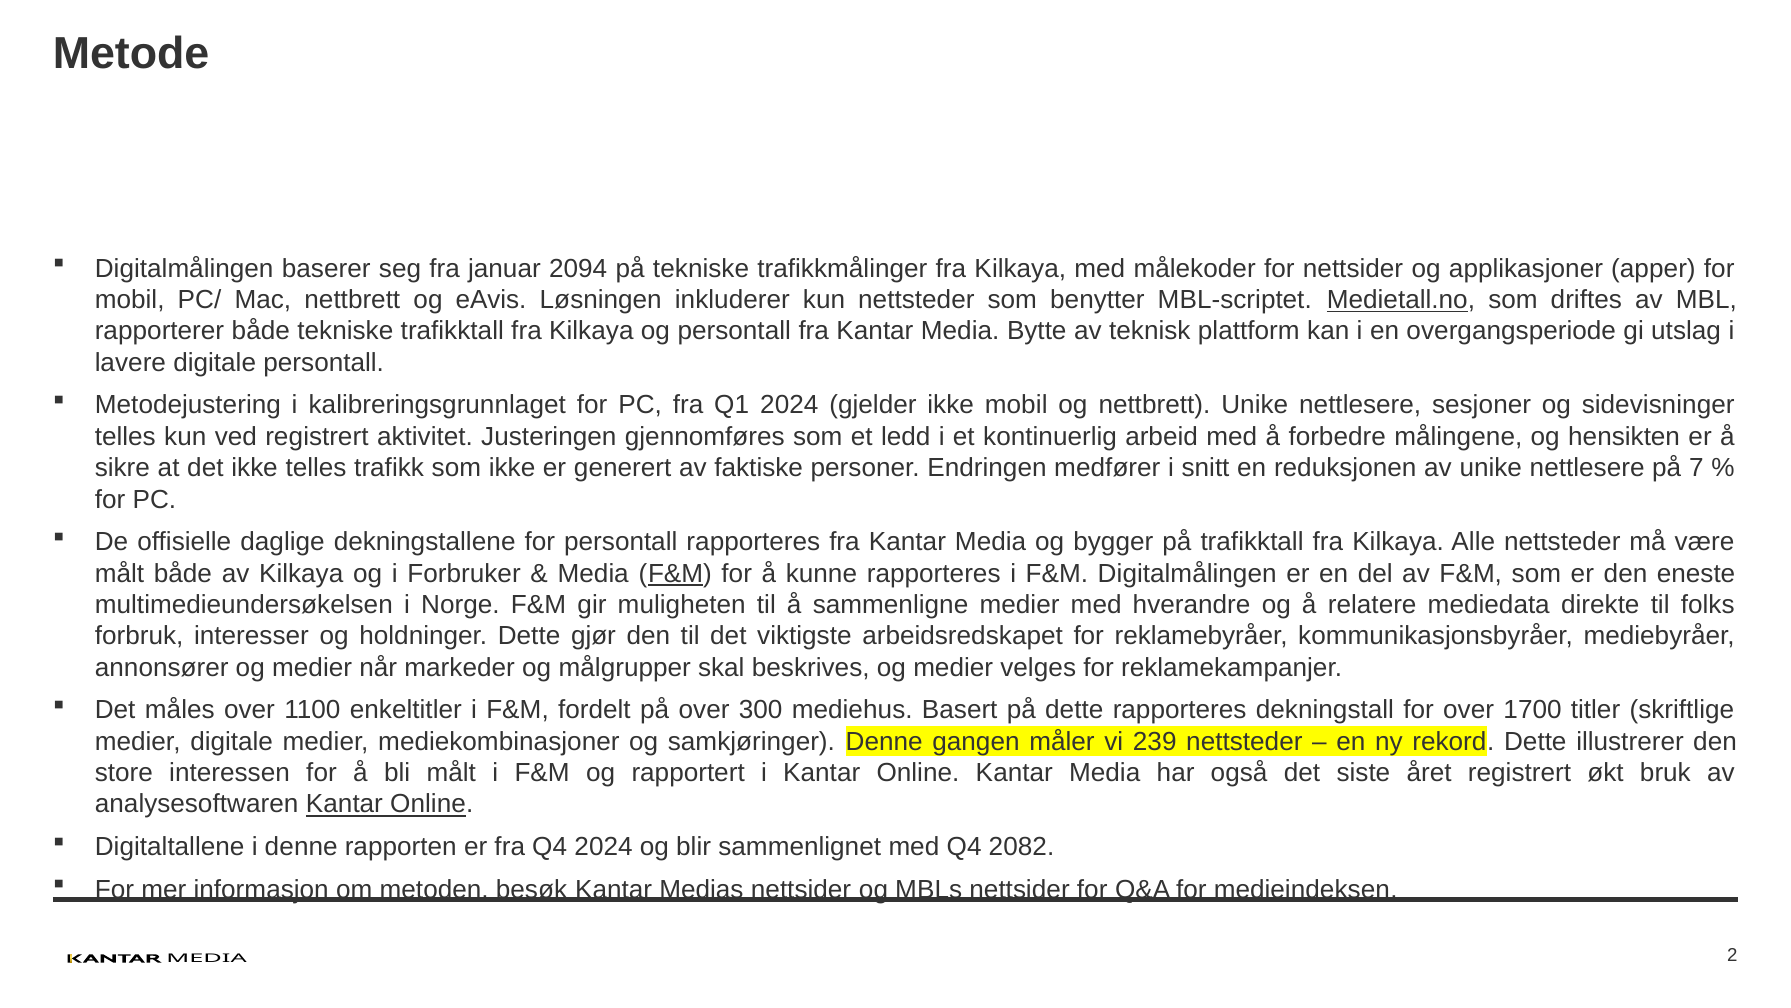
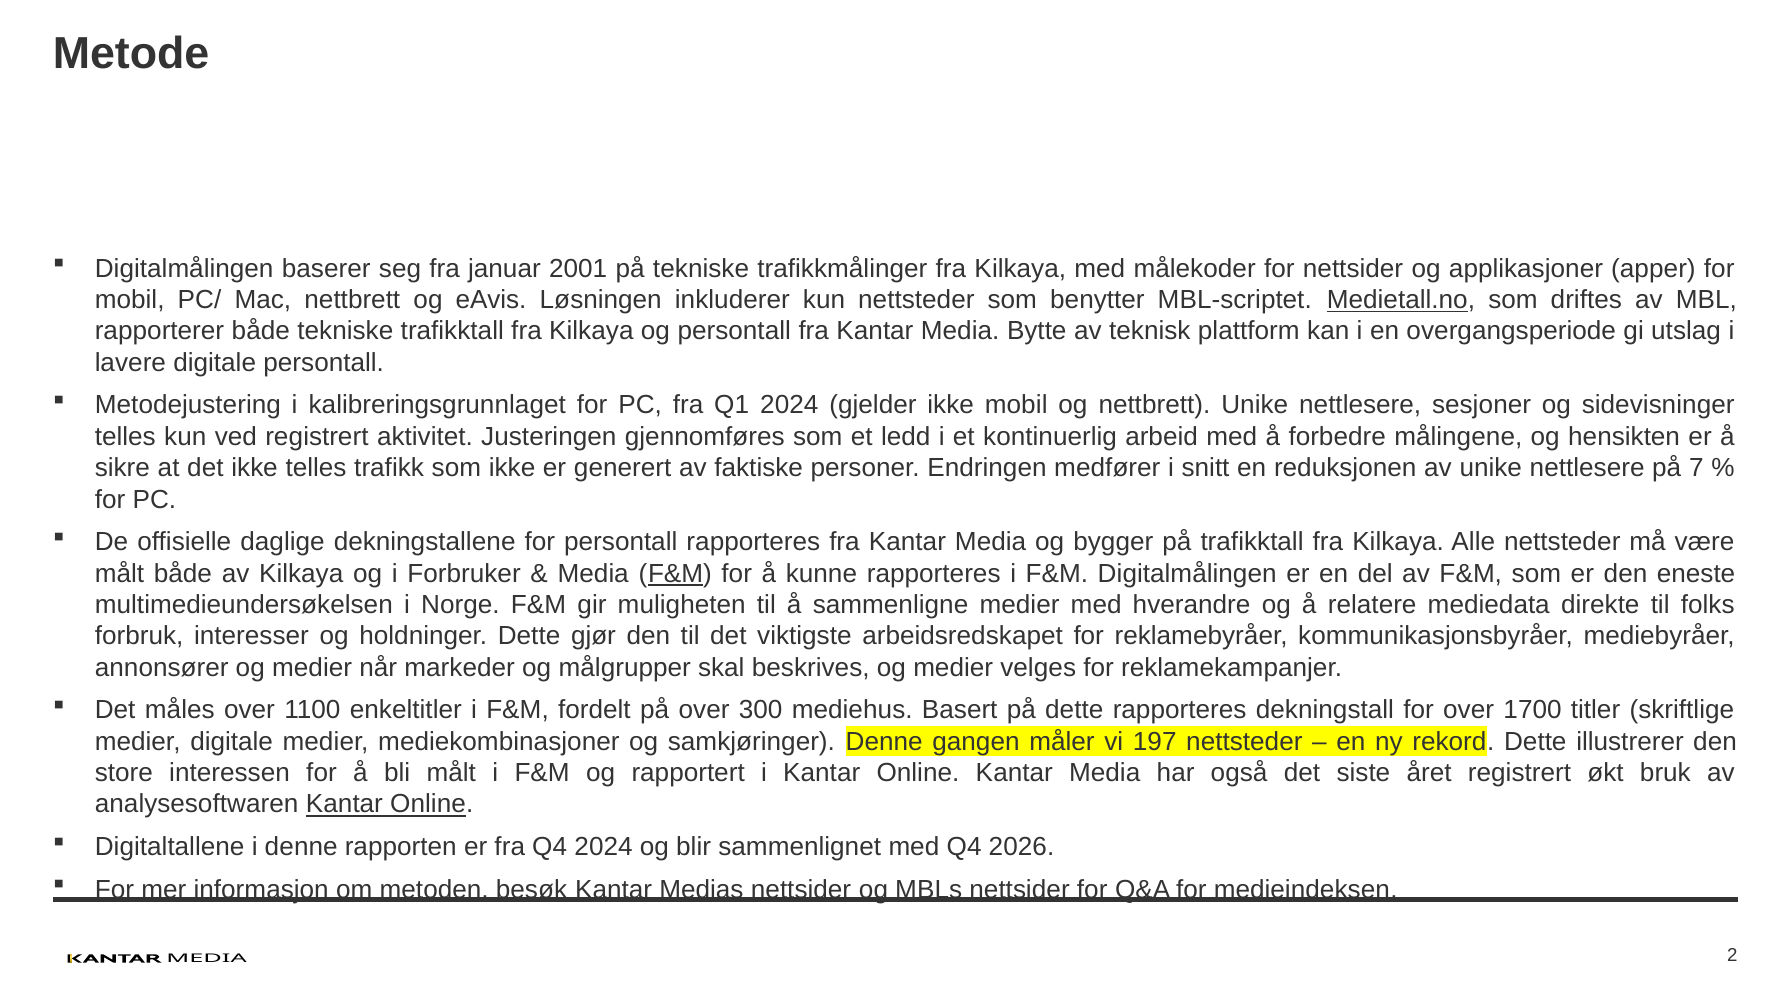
2094: 2094 -> 2001 (578, 268)
239: 239 -> 197 (1155, 741)
2082: 2082 -> 2026 (1021, 846)
